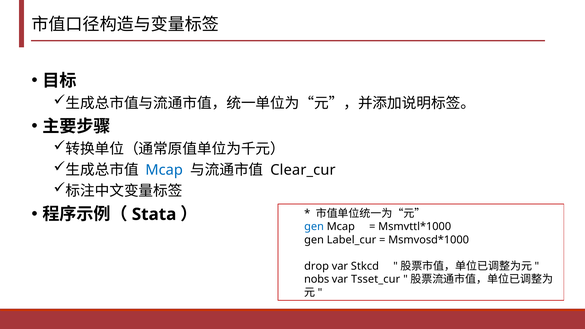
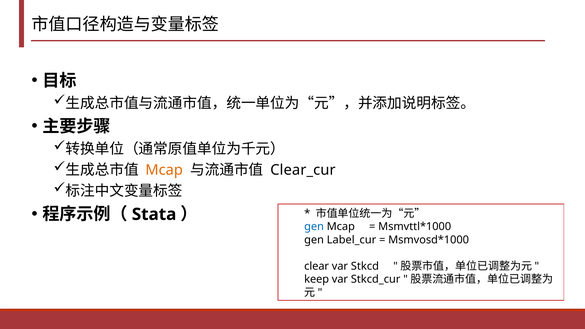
Mcap colour: blue -> orange (164, 170)
drop: drop -> clear (317, 266)
nobs: nobs -> keep (317, 279)
Tsset_cur: Tsset_cur -> Stkcd_cur (376, 279)
